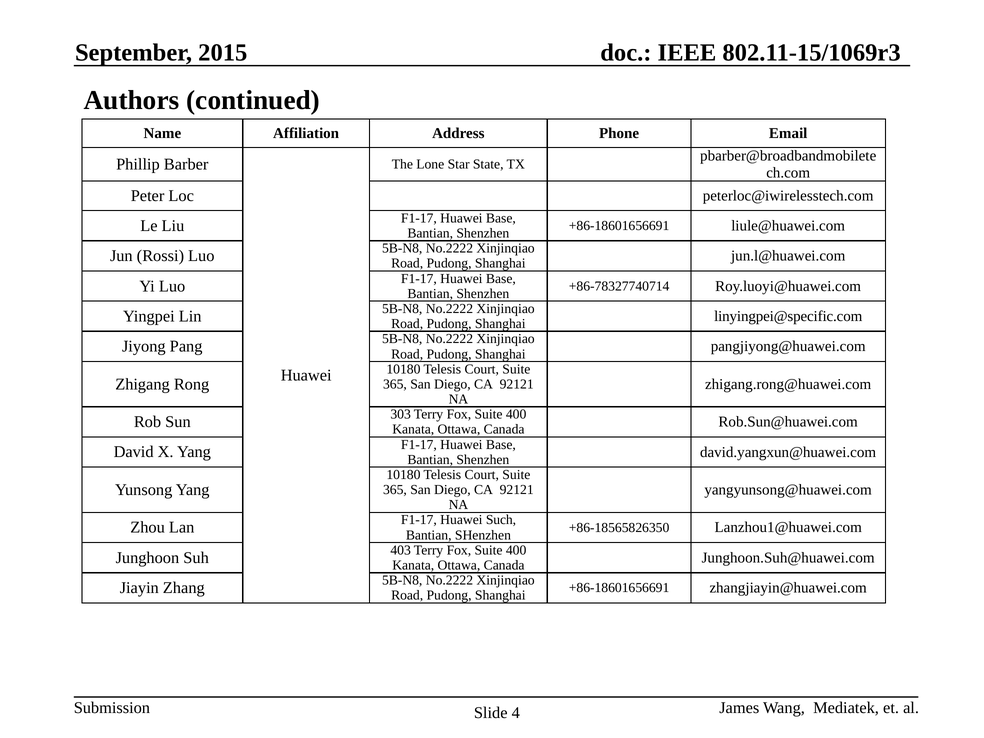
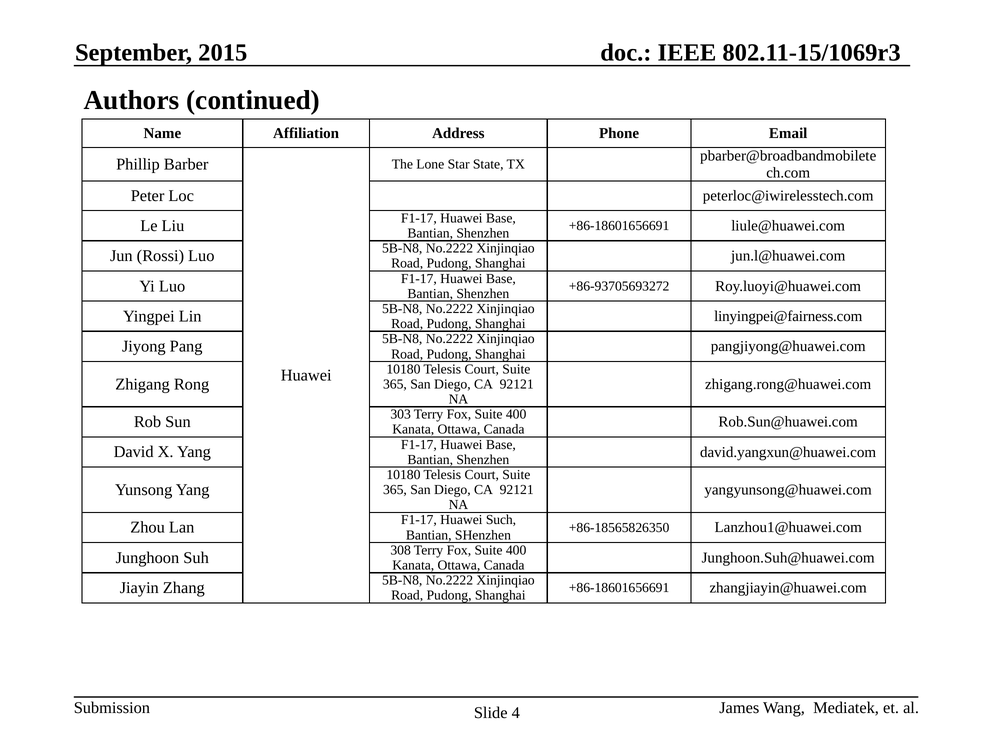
+86-78327740714: +86-78327740714 -> +86-93705693272 (619, 286)
linyingpei@specific.com: linyingpei@specific.com -> linyingpei@fairness.com (788, 316)
403: 403 -> 308 (401, 550)
